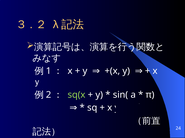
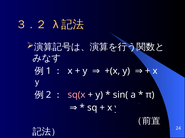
sq(x colour: light green -> pink (77, 95)
